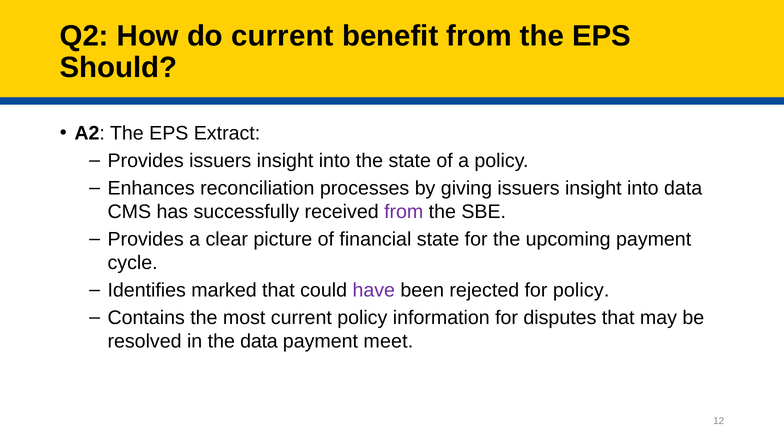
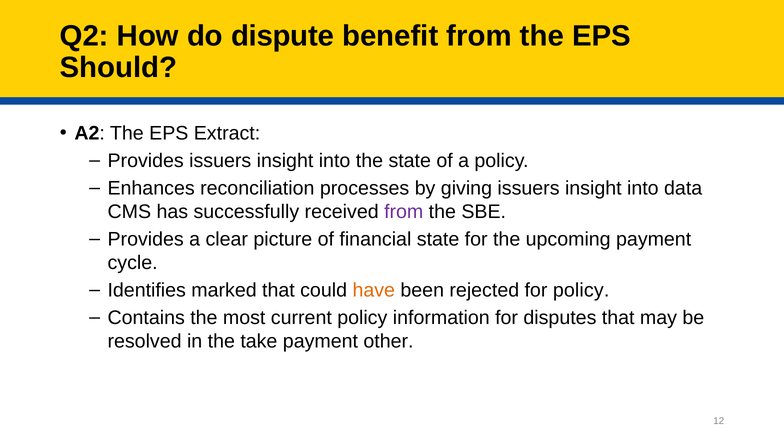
do current: current -> dispute (283, 36)
have colour: purple -> orange (374, 290)
the data: data -> take (259, 341)
meet: meet -> other (388, 341)
